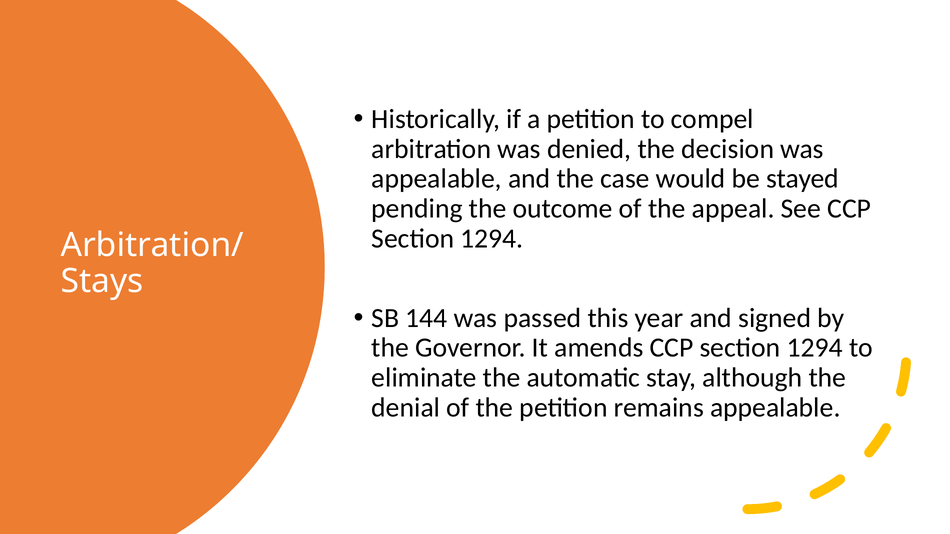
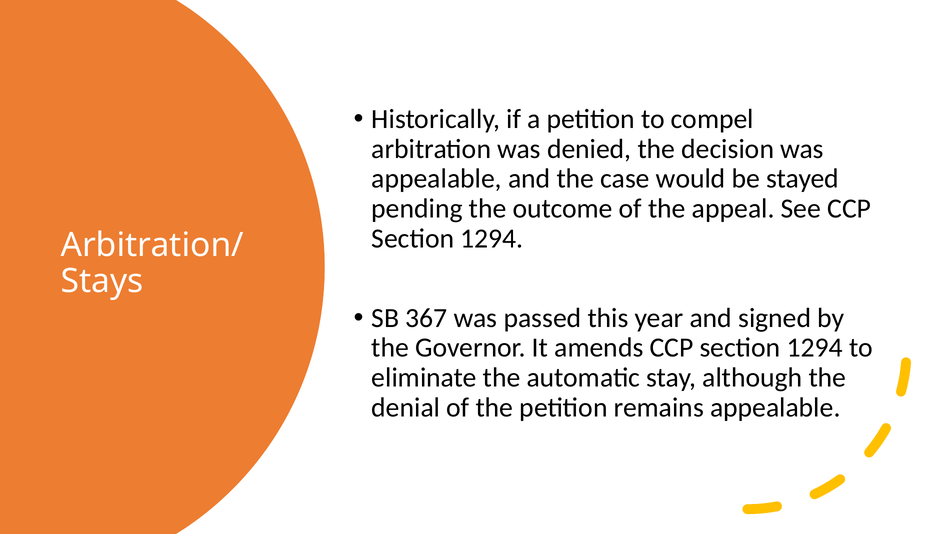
144: 144 -> 367 (426, 318)
